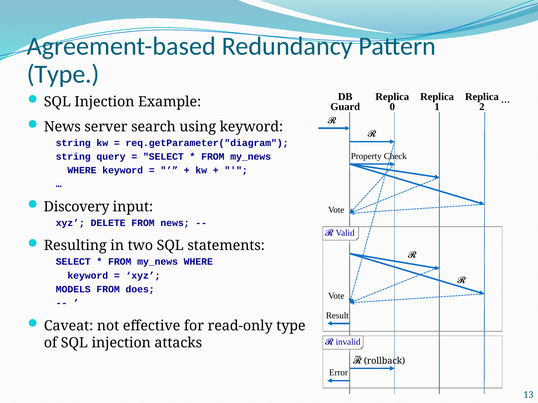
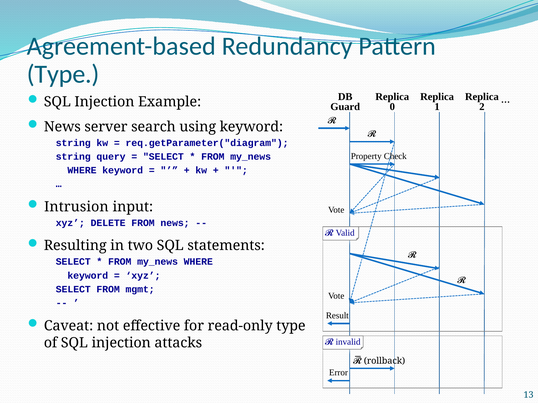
Discovery: Discovery -> Intrusion (76, 207)
MODELS: MODELS -> SELECT (73, 290)
does: does -> mgmt (140, 290)
